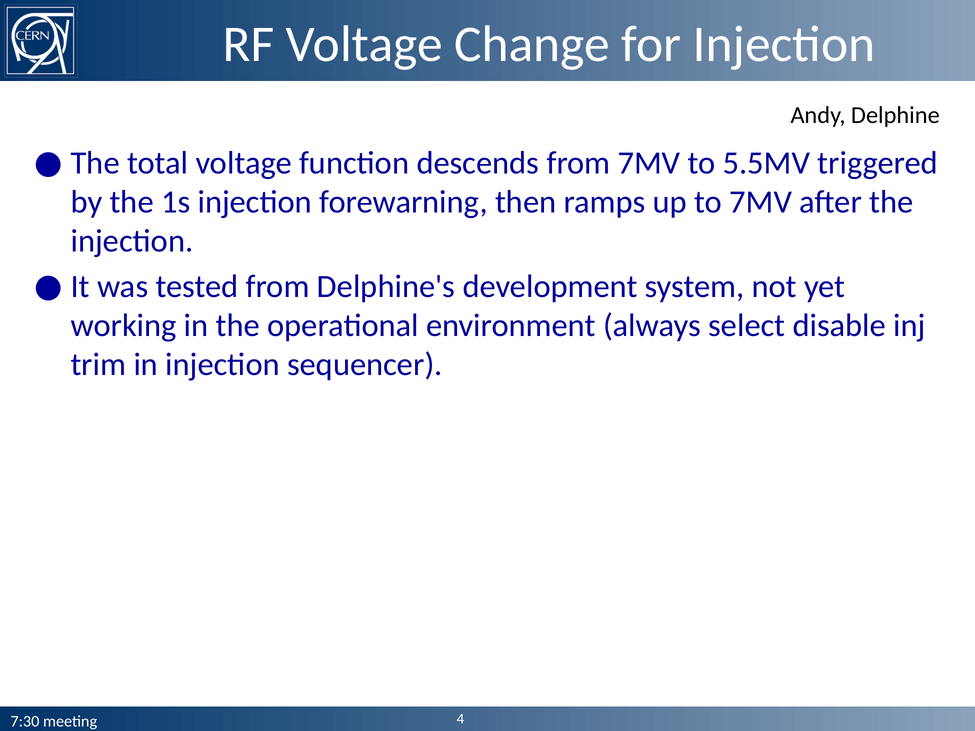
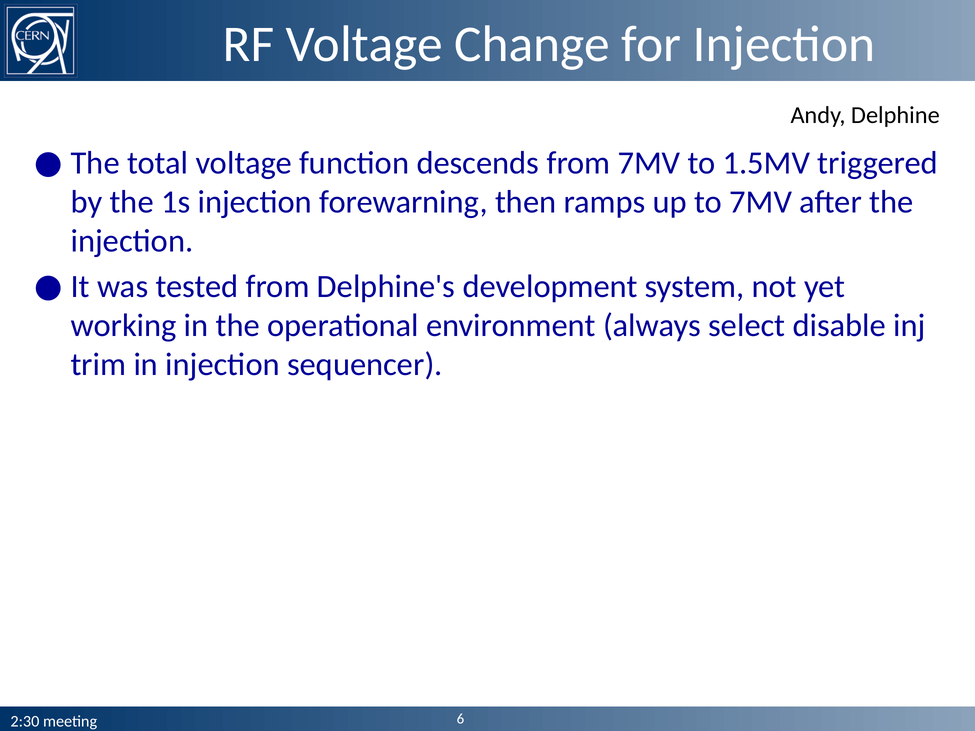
5.5MV: 5.5MV -> 1.5MV (766, 163)
7:30: 7:30 -> 2:30 (25, 722)
4: 4 -> 6 (460, 719)
